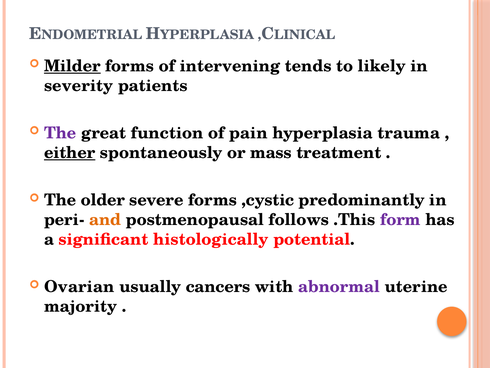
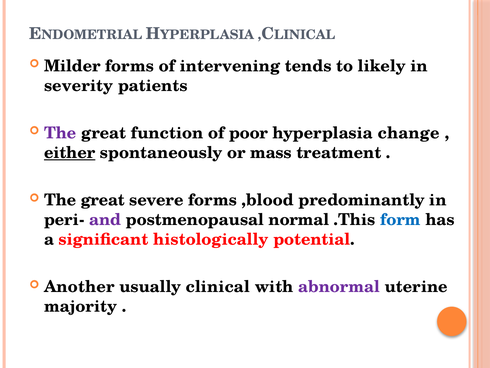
Milder underline: present -> none (72, 66)
pain: pain -> poor (249, 133)
trauma: trauma -> change (409, 133)
older: older -> great (103, 200)
,cystic: ,cystic -> ,blood (268, 200)
and colour: orange -> purple (105, 219)
follows: follows -> normal (299, 219)
form colour: purple -> blue (400, 219)
Ovarian: Ovarian -> Another (79, 286)
cancers: cancers -> clinical (218, 286)
